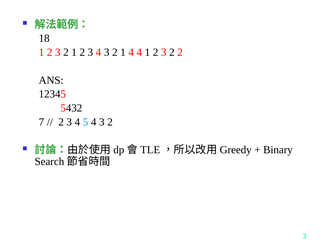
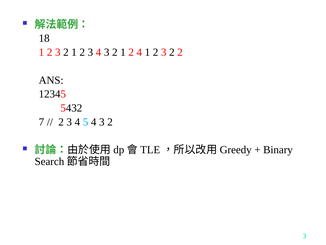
4: 4 -> 2 (131, 52)
